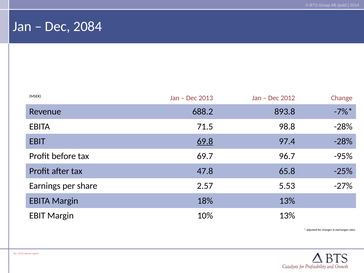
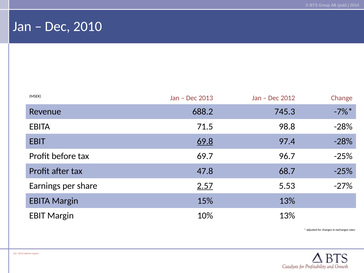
2084: 2084 -> 2010 (88, 26)
893.8: 893.8 -> 745.3 (285, 112)
96.7 -95%: -95% -> -25% (343, 156)
65.8: 65.8 -> 68.7 (287, 171)
2.57 underline: none -> present (205, 186)
18%: 18% -> 15% (205, 201)
